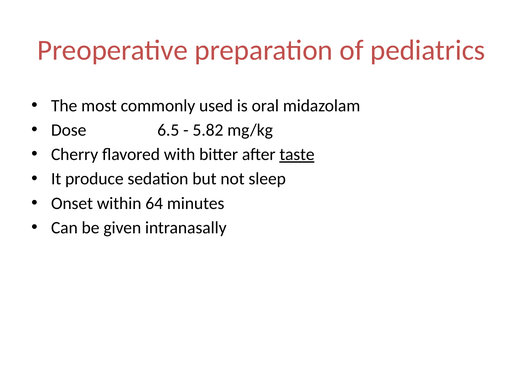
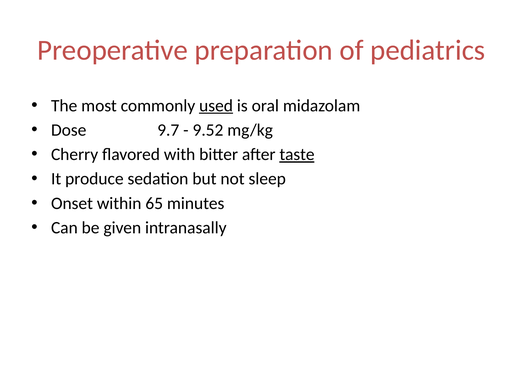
used underline: none -> present (216, 106)
6.5: 6.5 -> 9.7 (168, 130)
5.82: 5.82 -> 9.52 (208, 130)
64: 64 -> 65 (154, 203)
